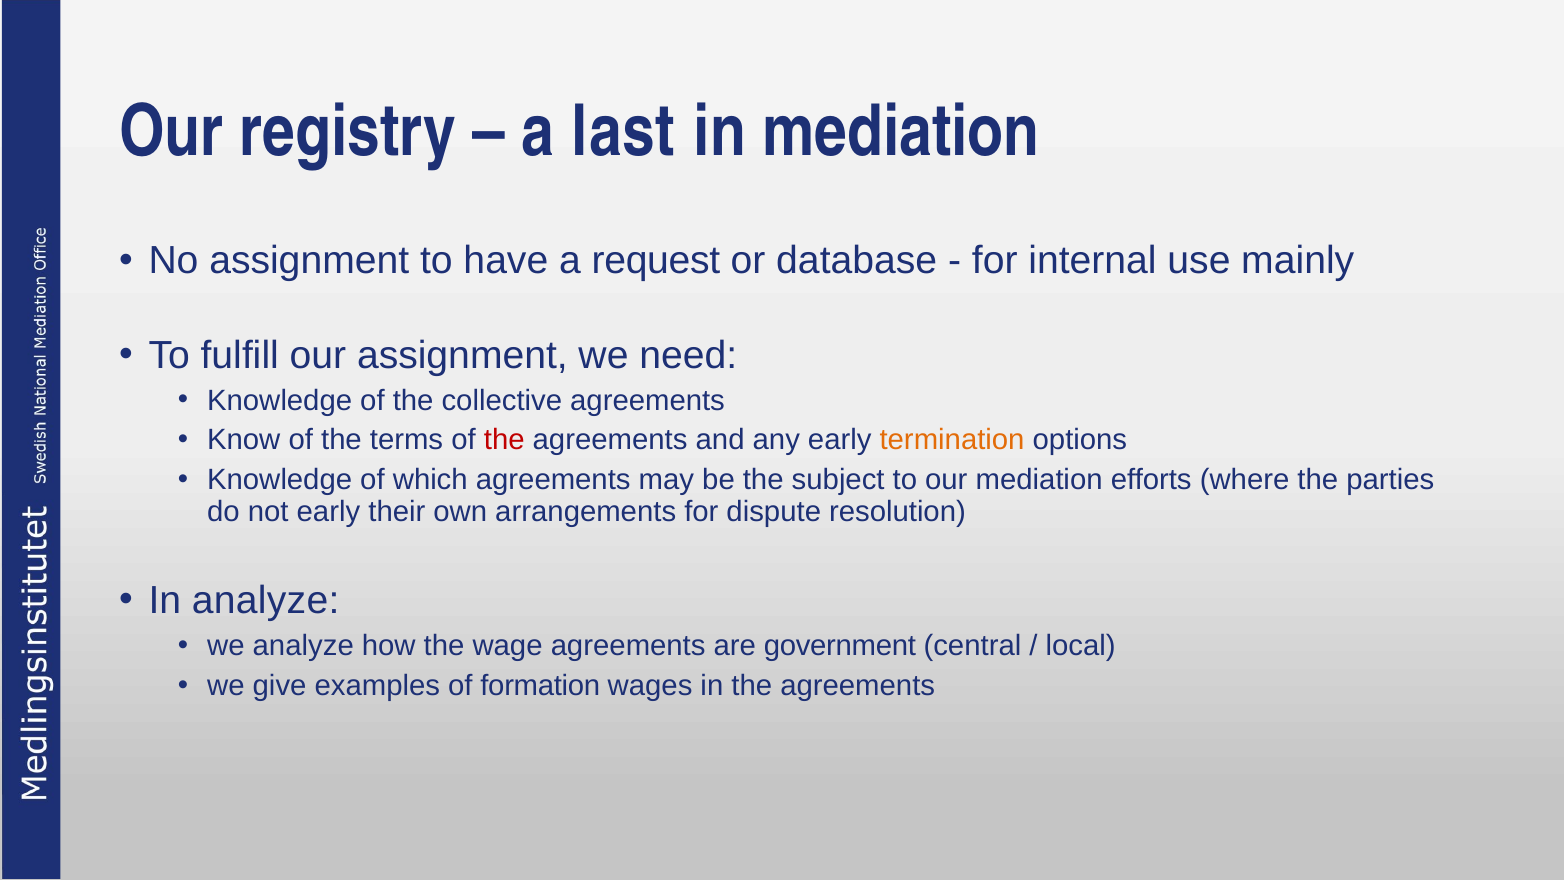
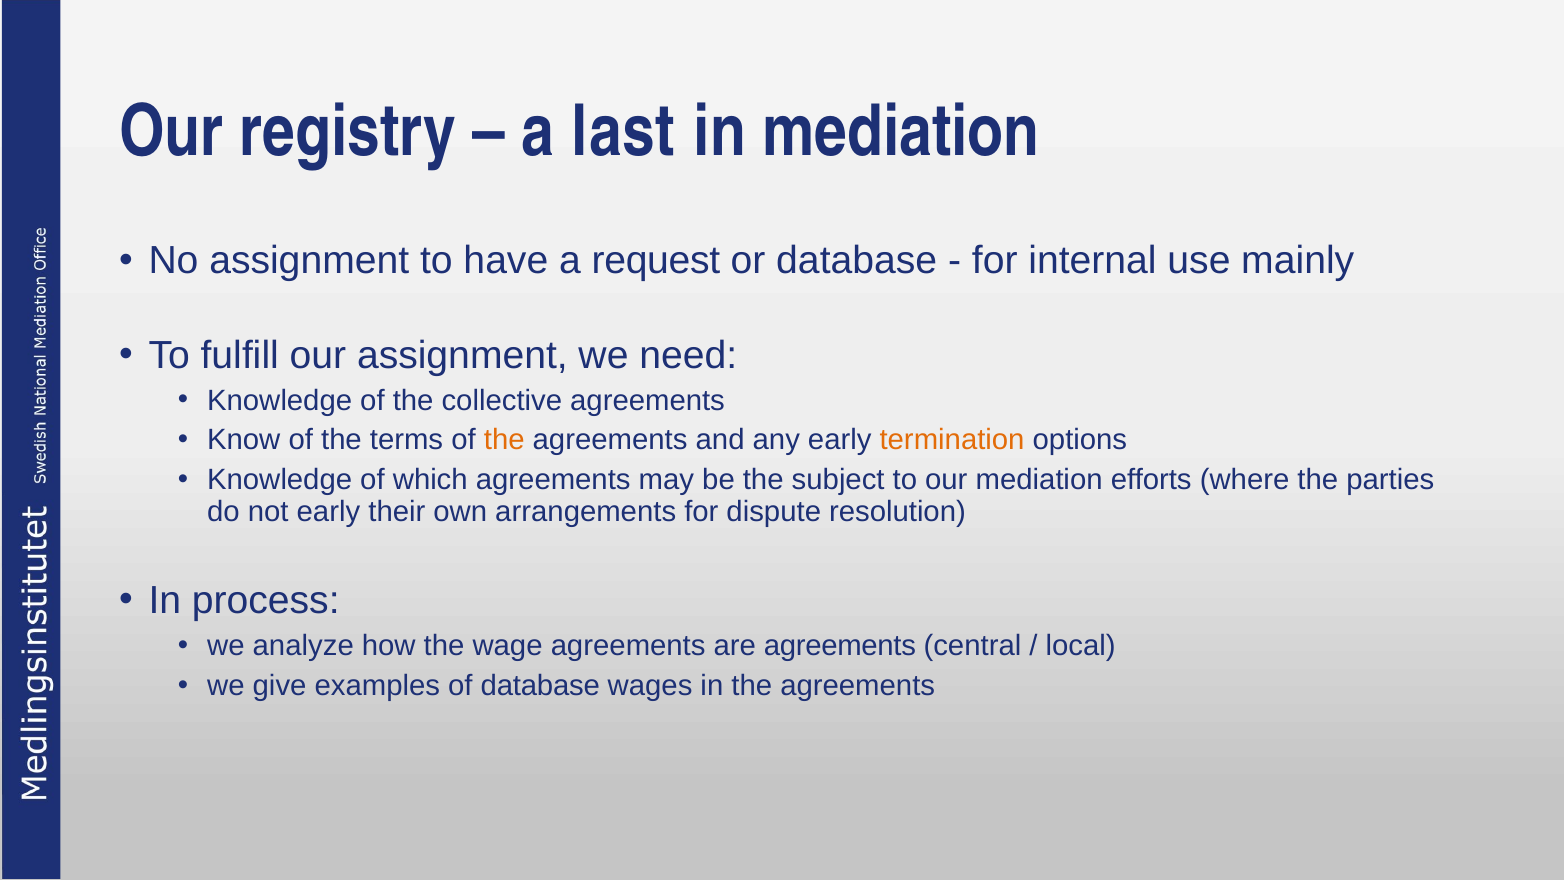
the colour: red -> orange (504, 440)
In analyze: analyze -> process (266, 600)
are government: government -> agreements (840, 646)
of formation: formation -> database (540, 685)
